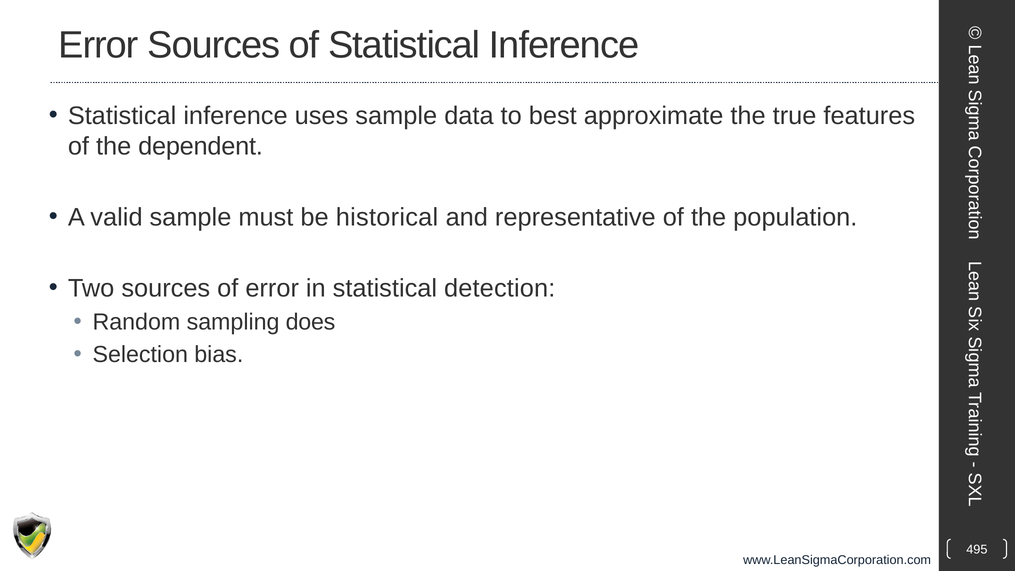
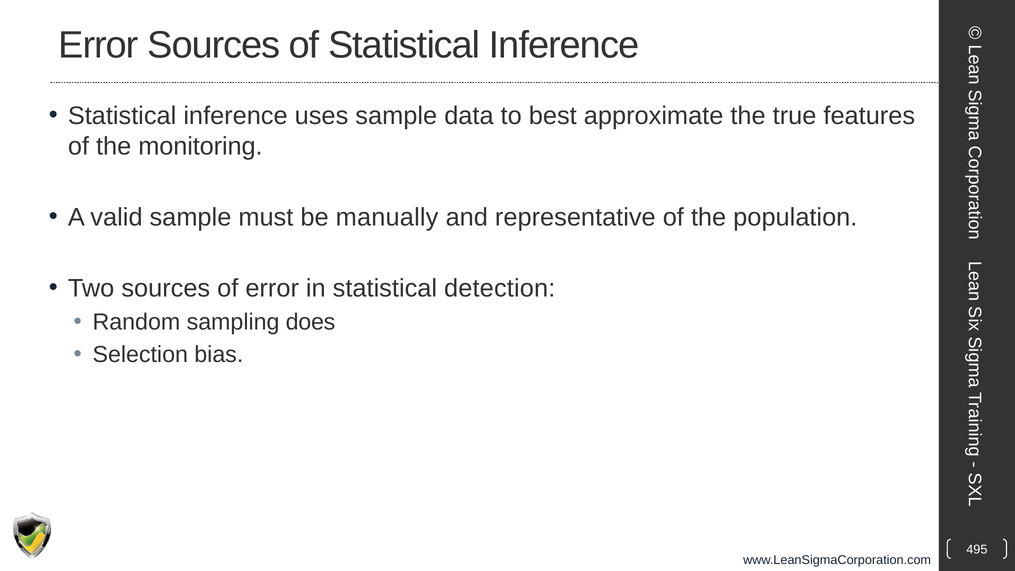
dependent: dependent -> monitoring (200, 146)
historical: historical -> manually (387, 217)
